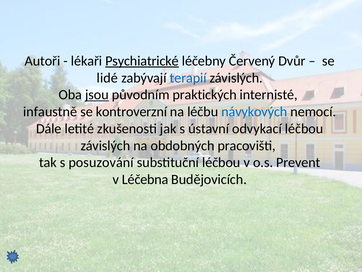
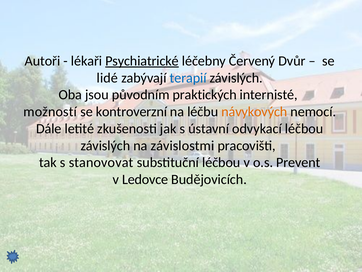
jsou underline: present -> none (97, 95)
infaustně: infaustně -> možností (50, 112)
návykových colour: blue -> orange (254, 112)
obdobných: obdobných -> závislostmi (182, 145)
posuzování: posuzování -> stanovovat (101, 162)
Léčebna: Léčebna -> Ledovce (145, 179)
